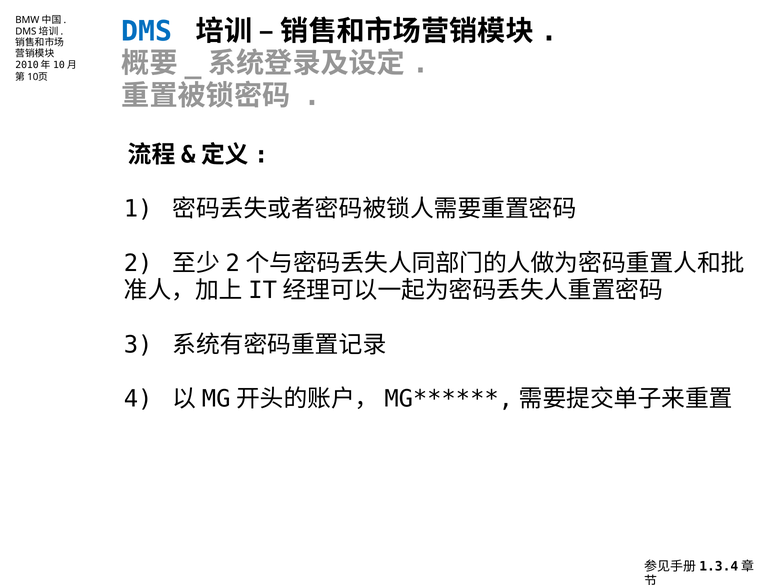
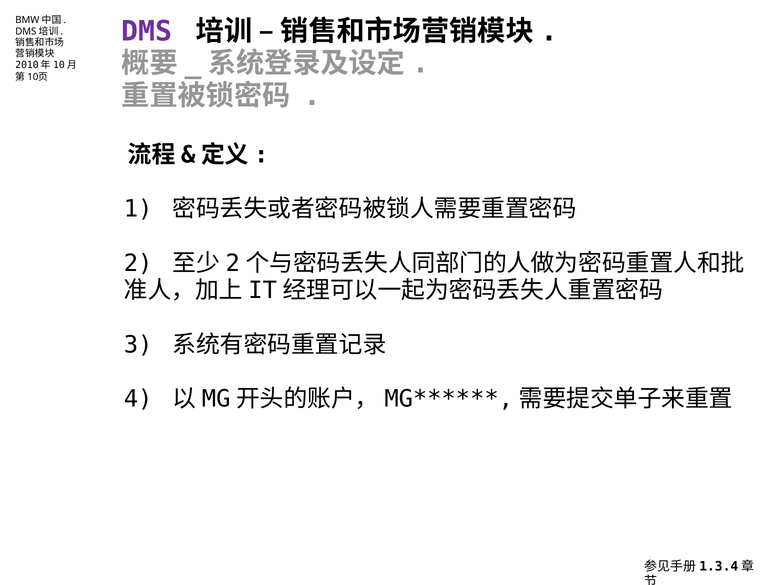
DMS colour: blue -> purple (147, 32)
